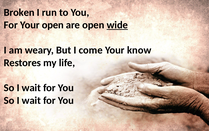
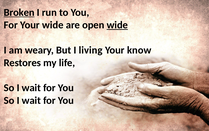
Broken underline: none -> present (19, 12)
Your open: open -> wide (53, 25)
come: come -> living (91, 50)
